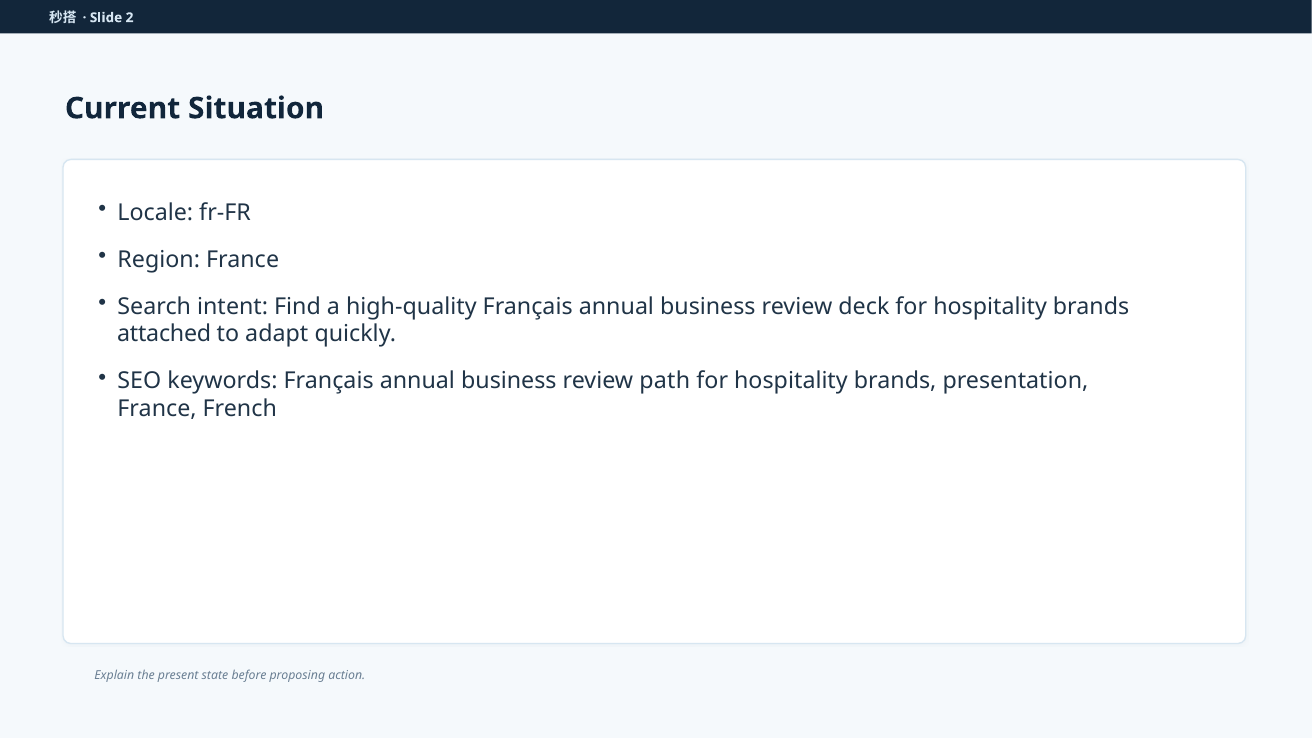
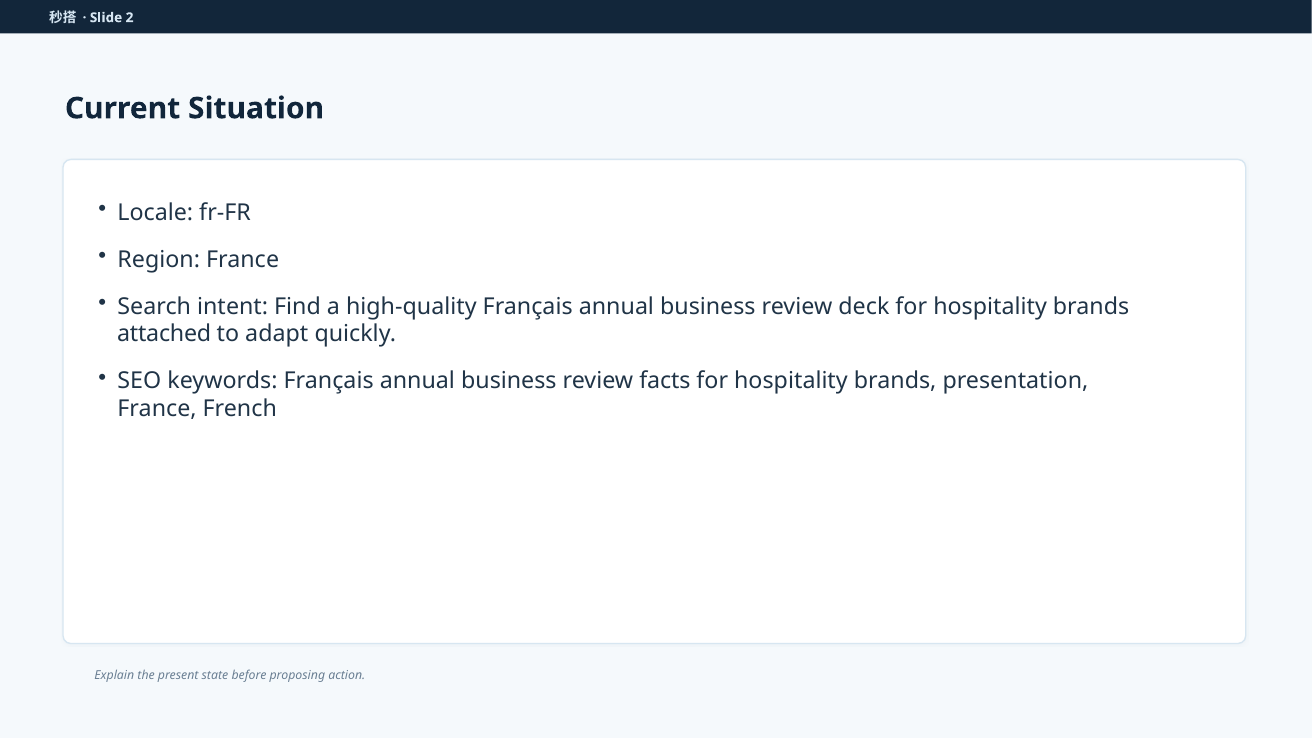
path: path -> facts (665, 381)
